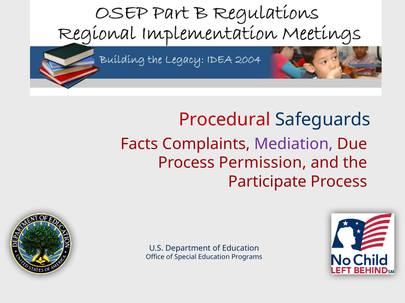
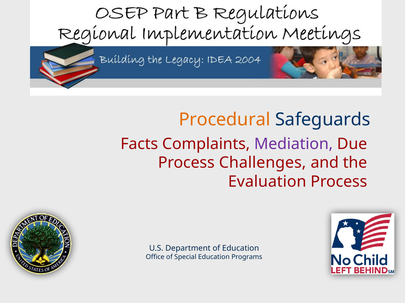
Procedural colour: red -> orange (225, 120)
Permission: Permission -> Challenges (263, 163)
Participate: Participate -> Evaluation (267, 182)
